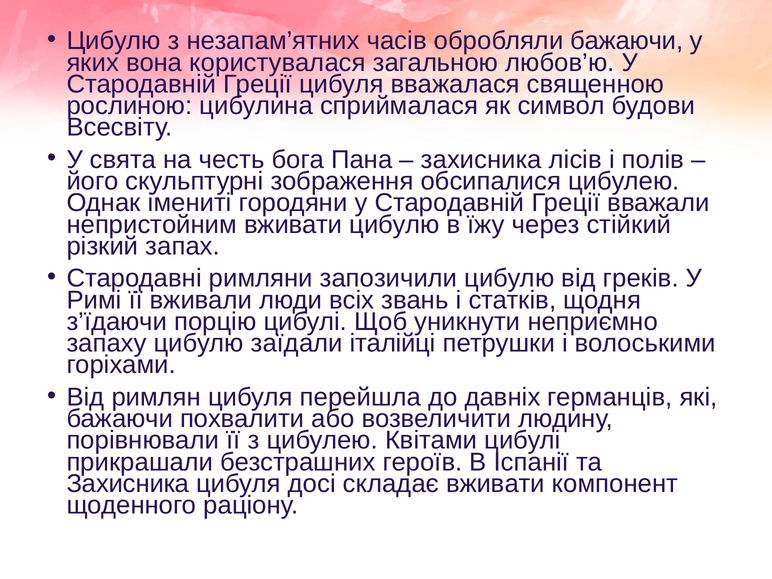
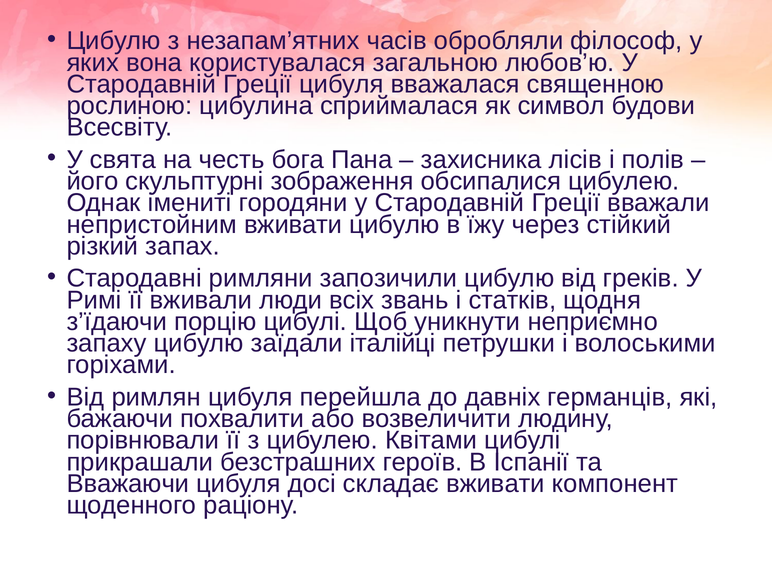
обробляли бажаючи: бажаючи -> філософ (627, 41)
Захисника: Захисника -> Вважаючи (128, 484)
